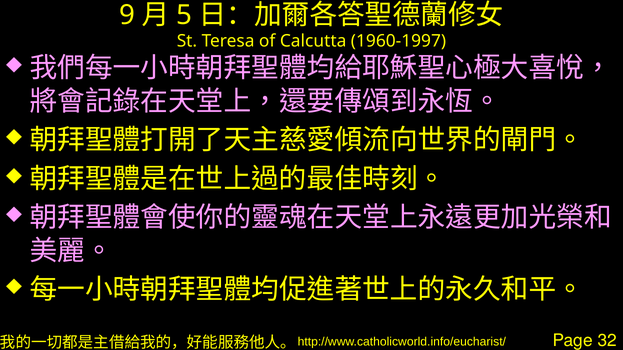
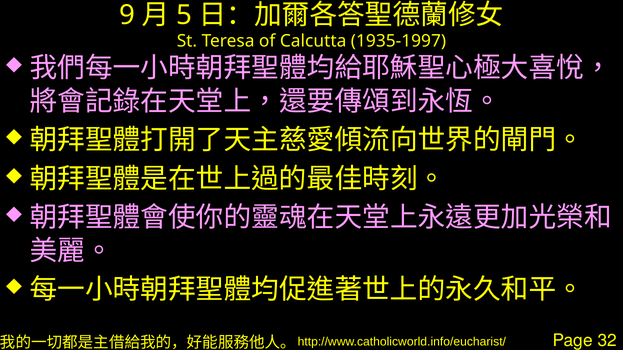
1960-1997: 1960-1997 -> 1935-1997 (398, 41)
